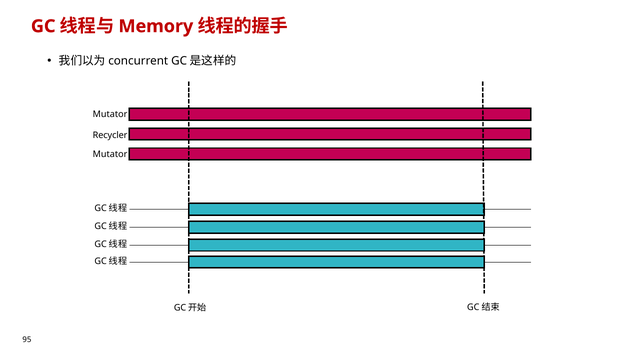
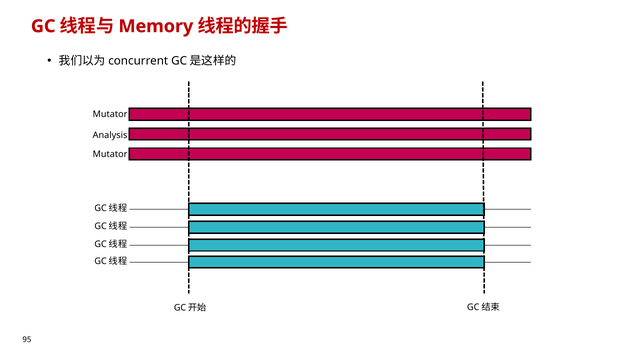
Recycler: Recycler -> Analysis (110, 135)
